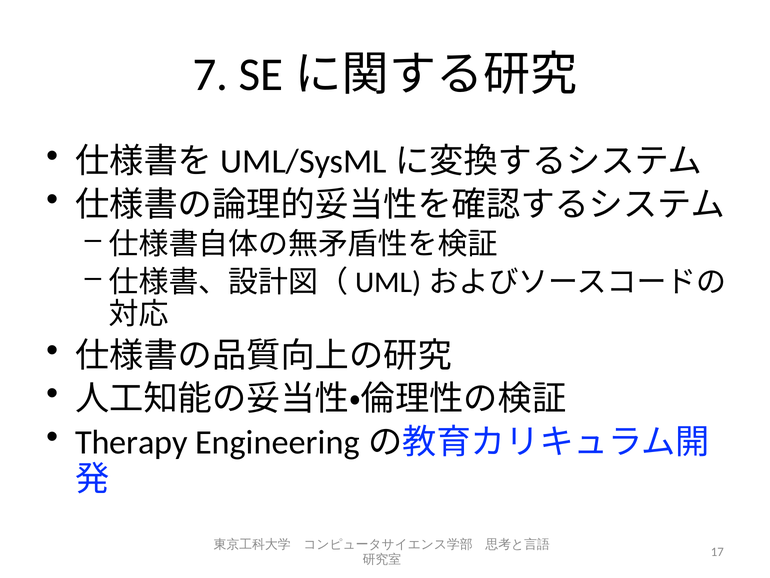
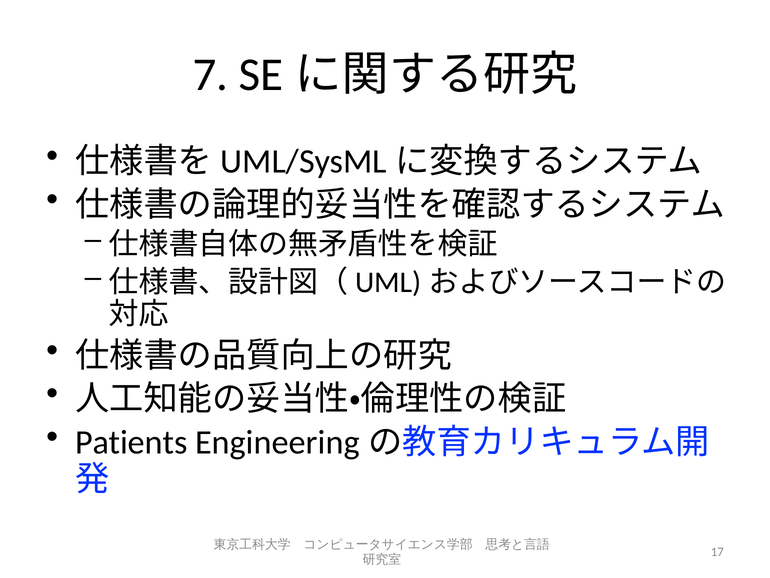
Therapy: Therapy -> Patients (131, 442)
